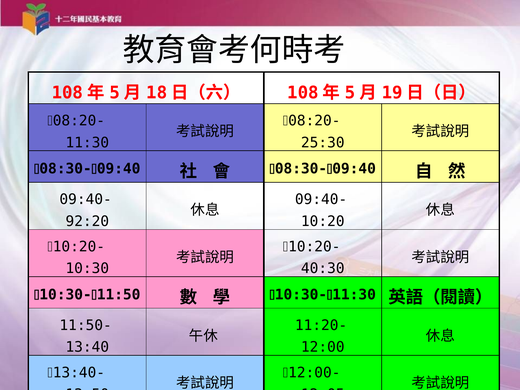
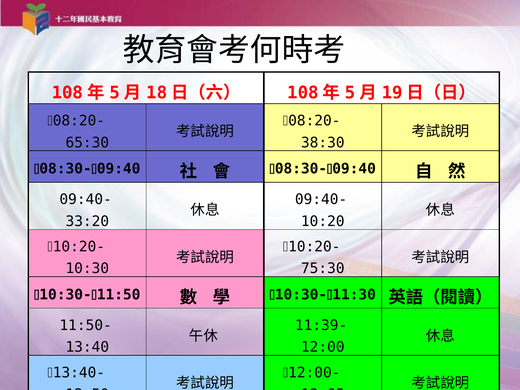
11:30: 11:30 -> 65:30 (87, 143)
25:30: 25:30 -> 38:30 (323, 143)
92:20: 92:20 -> 33:20 (87, 221)
40:30: 40:30 -> 75:30 (323, 269)
11:20-: 11:20- -> 11:39- (321, 325)
